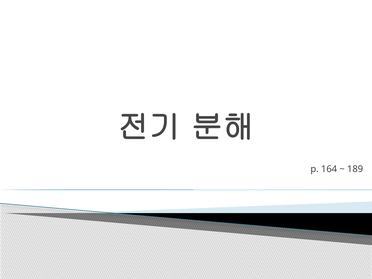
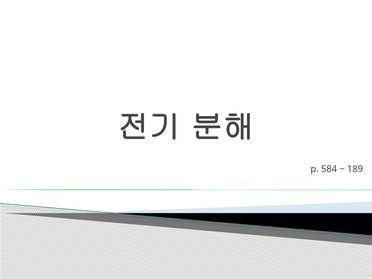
164: 164 -> 584 (329, 169)
